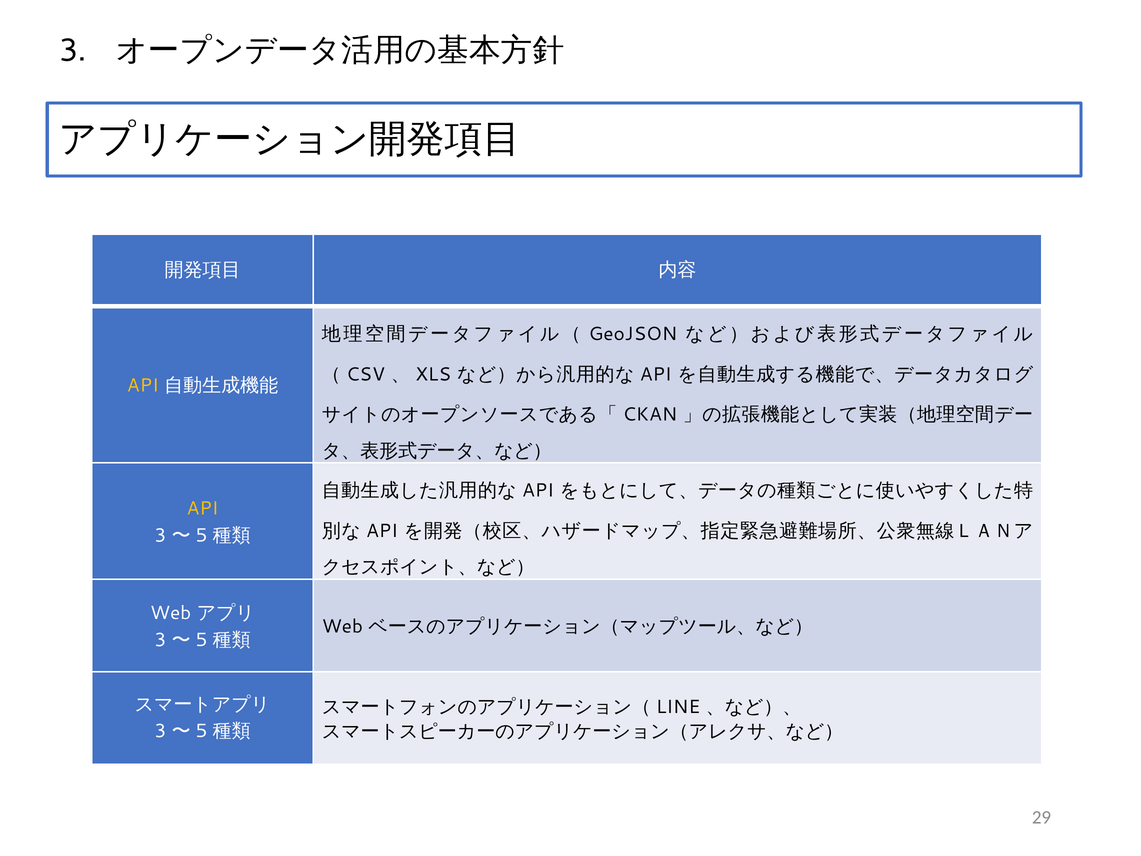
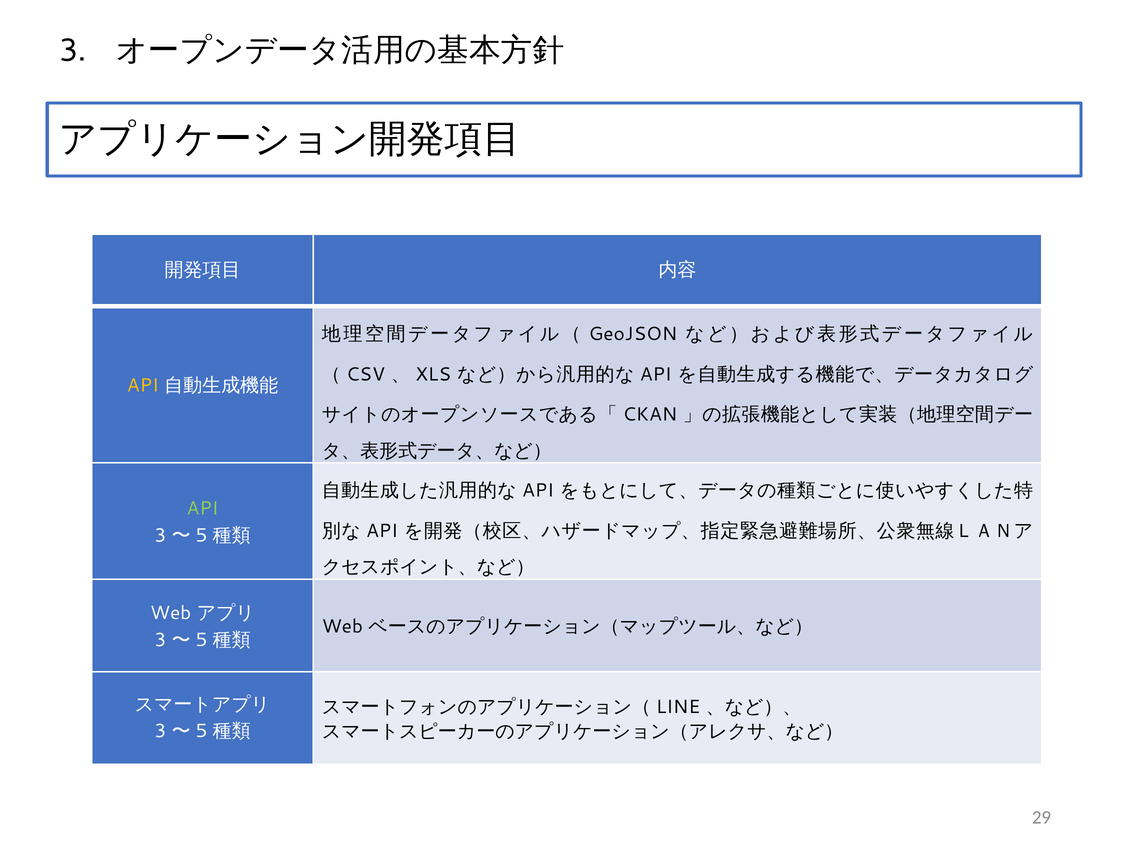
API colour: yellow -> light green (203, 508)
